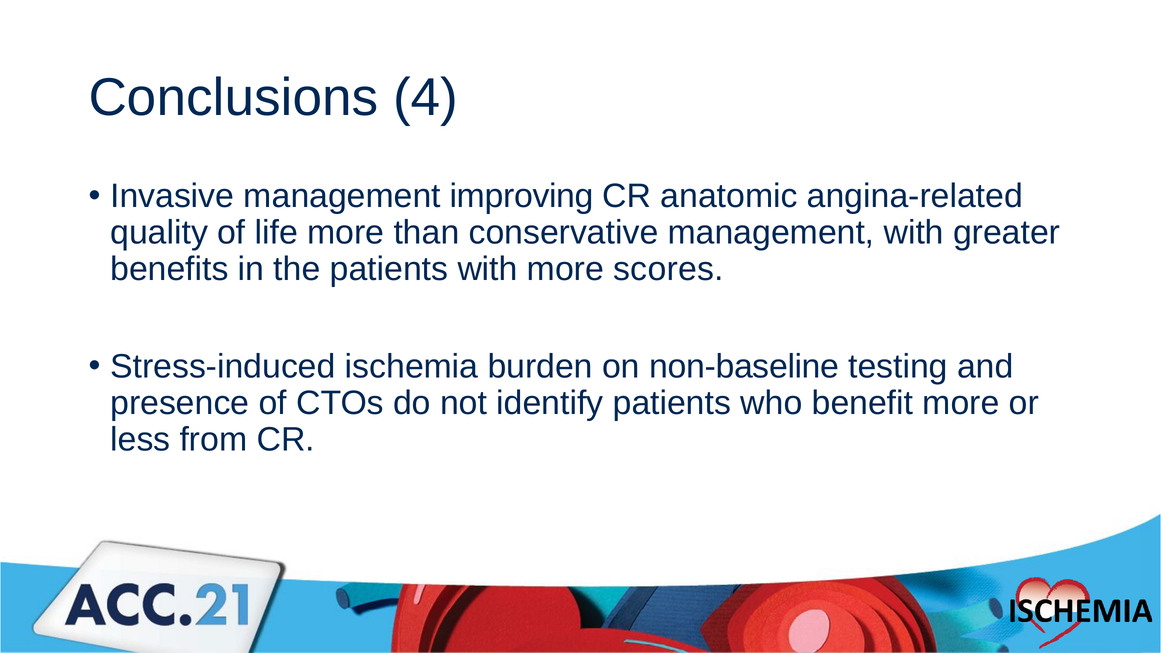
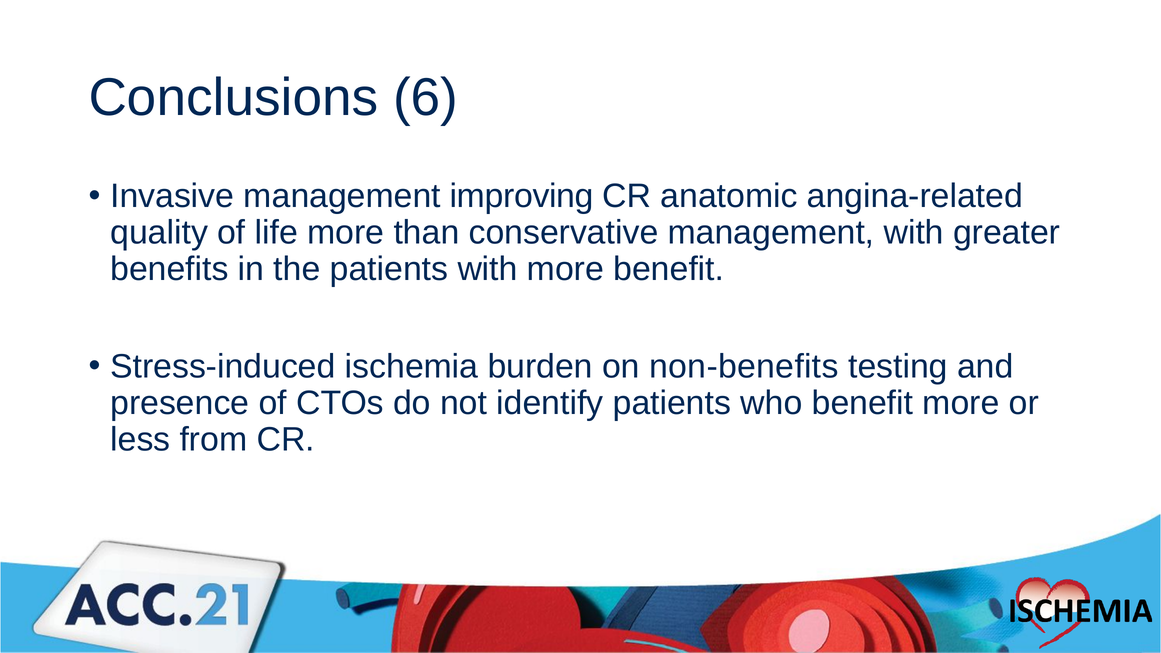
4: 4 -> 6 (426, 98)
more scores: scores -> benefit (669, 269)
non-baseline: non-baseline -> non-benefits (744, 366)
